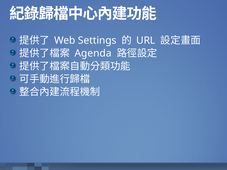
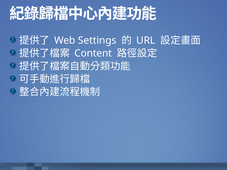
Agenda: Agenda -> Content (93, 53)
